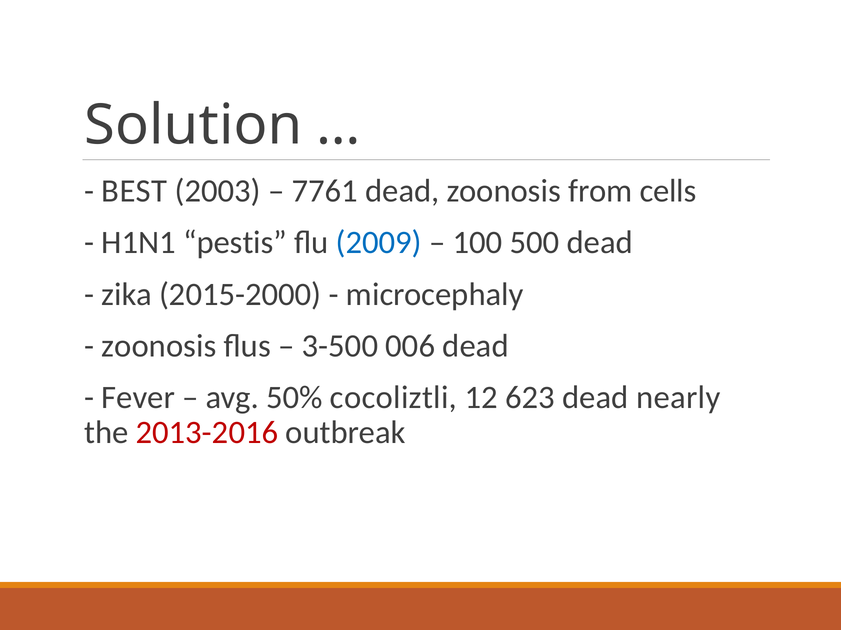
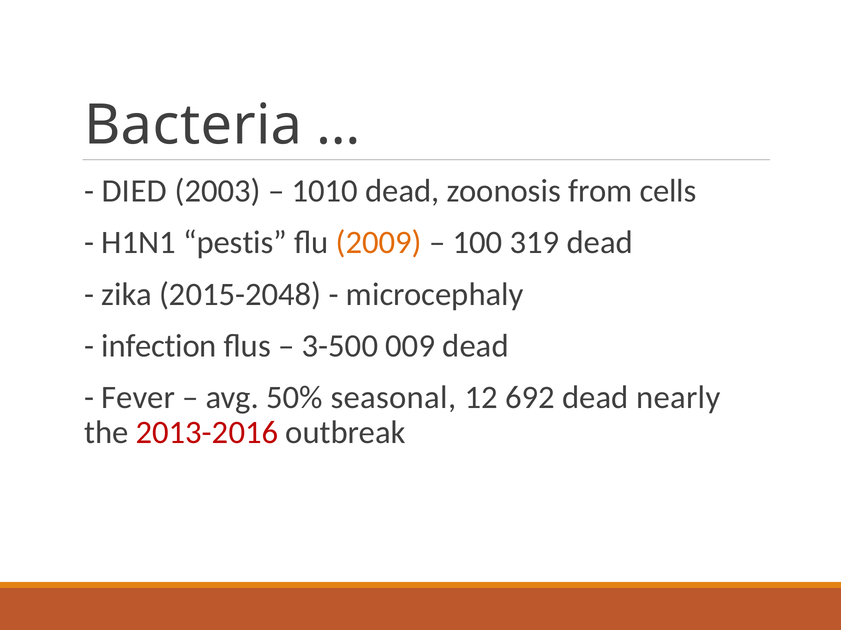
Solution: Solution -> Bacteria (193, 126)
BEST: BEST -> DIED (134, 191)
7761: 7761 -> 1010 (325, 191)
2009 colour: blue -> orange (379, 243)
500: 500 -> 319 (535, 243)
2015-2000: 2015-2000 -> 2015-2048 (240, 295)
zoonosis: zoonosis -> infection (159, 346)
006: 006 -> 009 (410, 346)
cocoliztli: cocoliztli -> seasonal (393, 398)
623: 623 -> 692 (530, 398)
